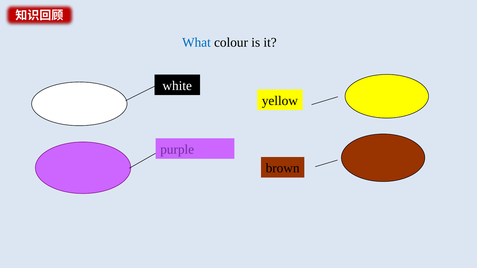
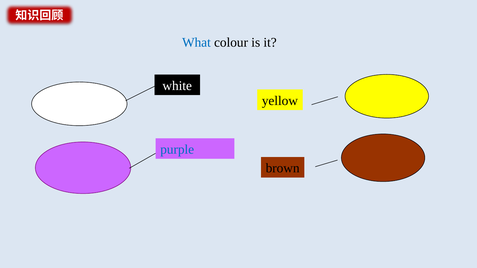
purple colour: purple -> blue (177, 150)
